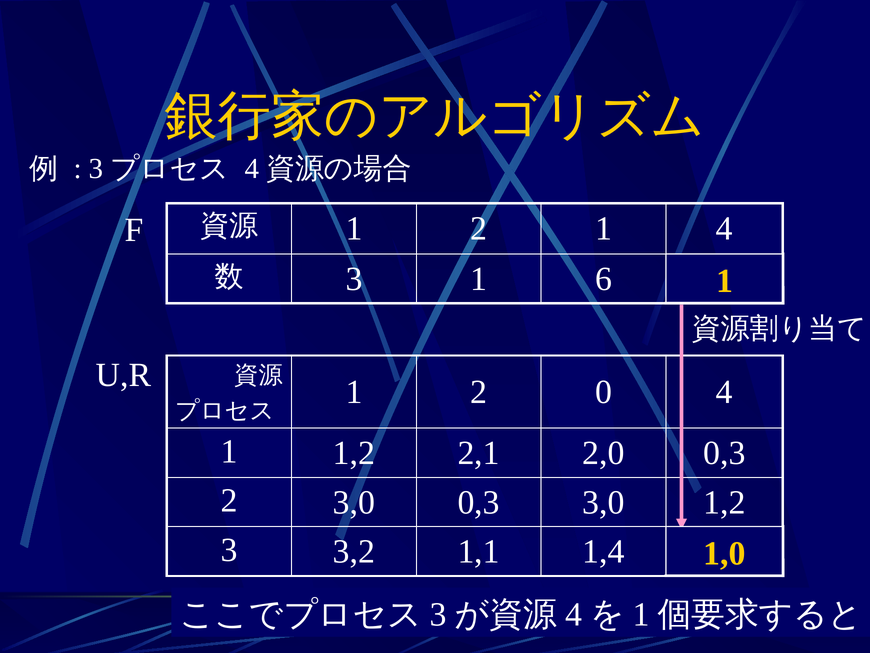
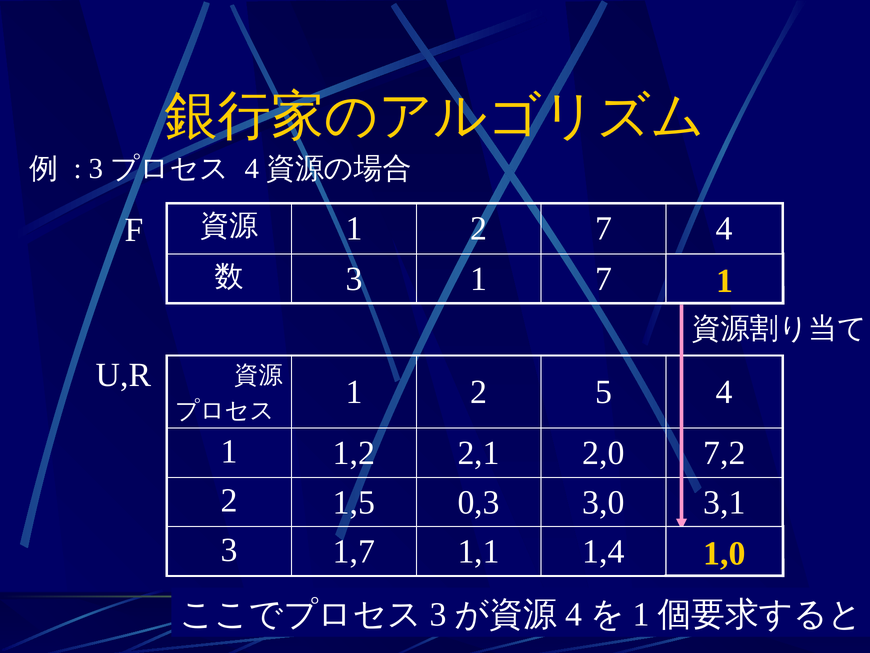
2 1: 1 -> 7 (604, 229)
1 6: 6 -> 7 (604, 279)
0: 0 -> 5 (604, 392)
2,0 0,3: 0,3 -> 7,2 (724, 453)
2 3,0: 3,0 -> 1,5 (354, 502)
3,0 1,2: 1,2 -> 3,1 (724, 502)
3,2: 3,2 -> 1,7 (354, 551)
